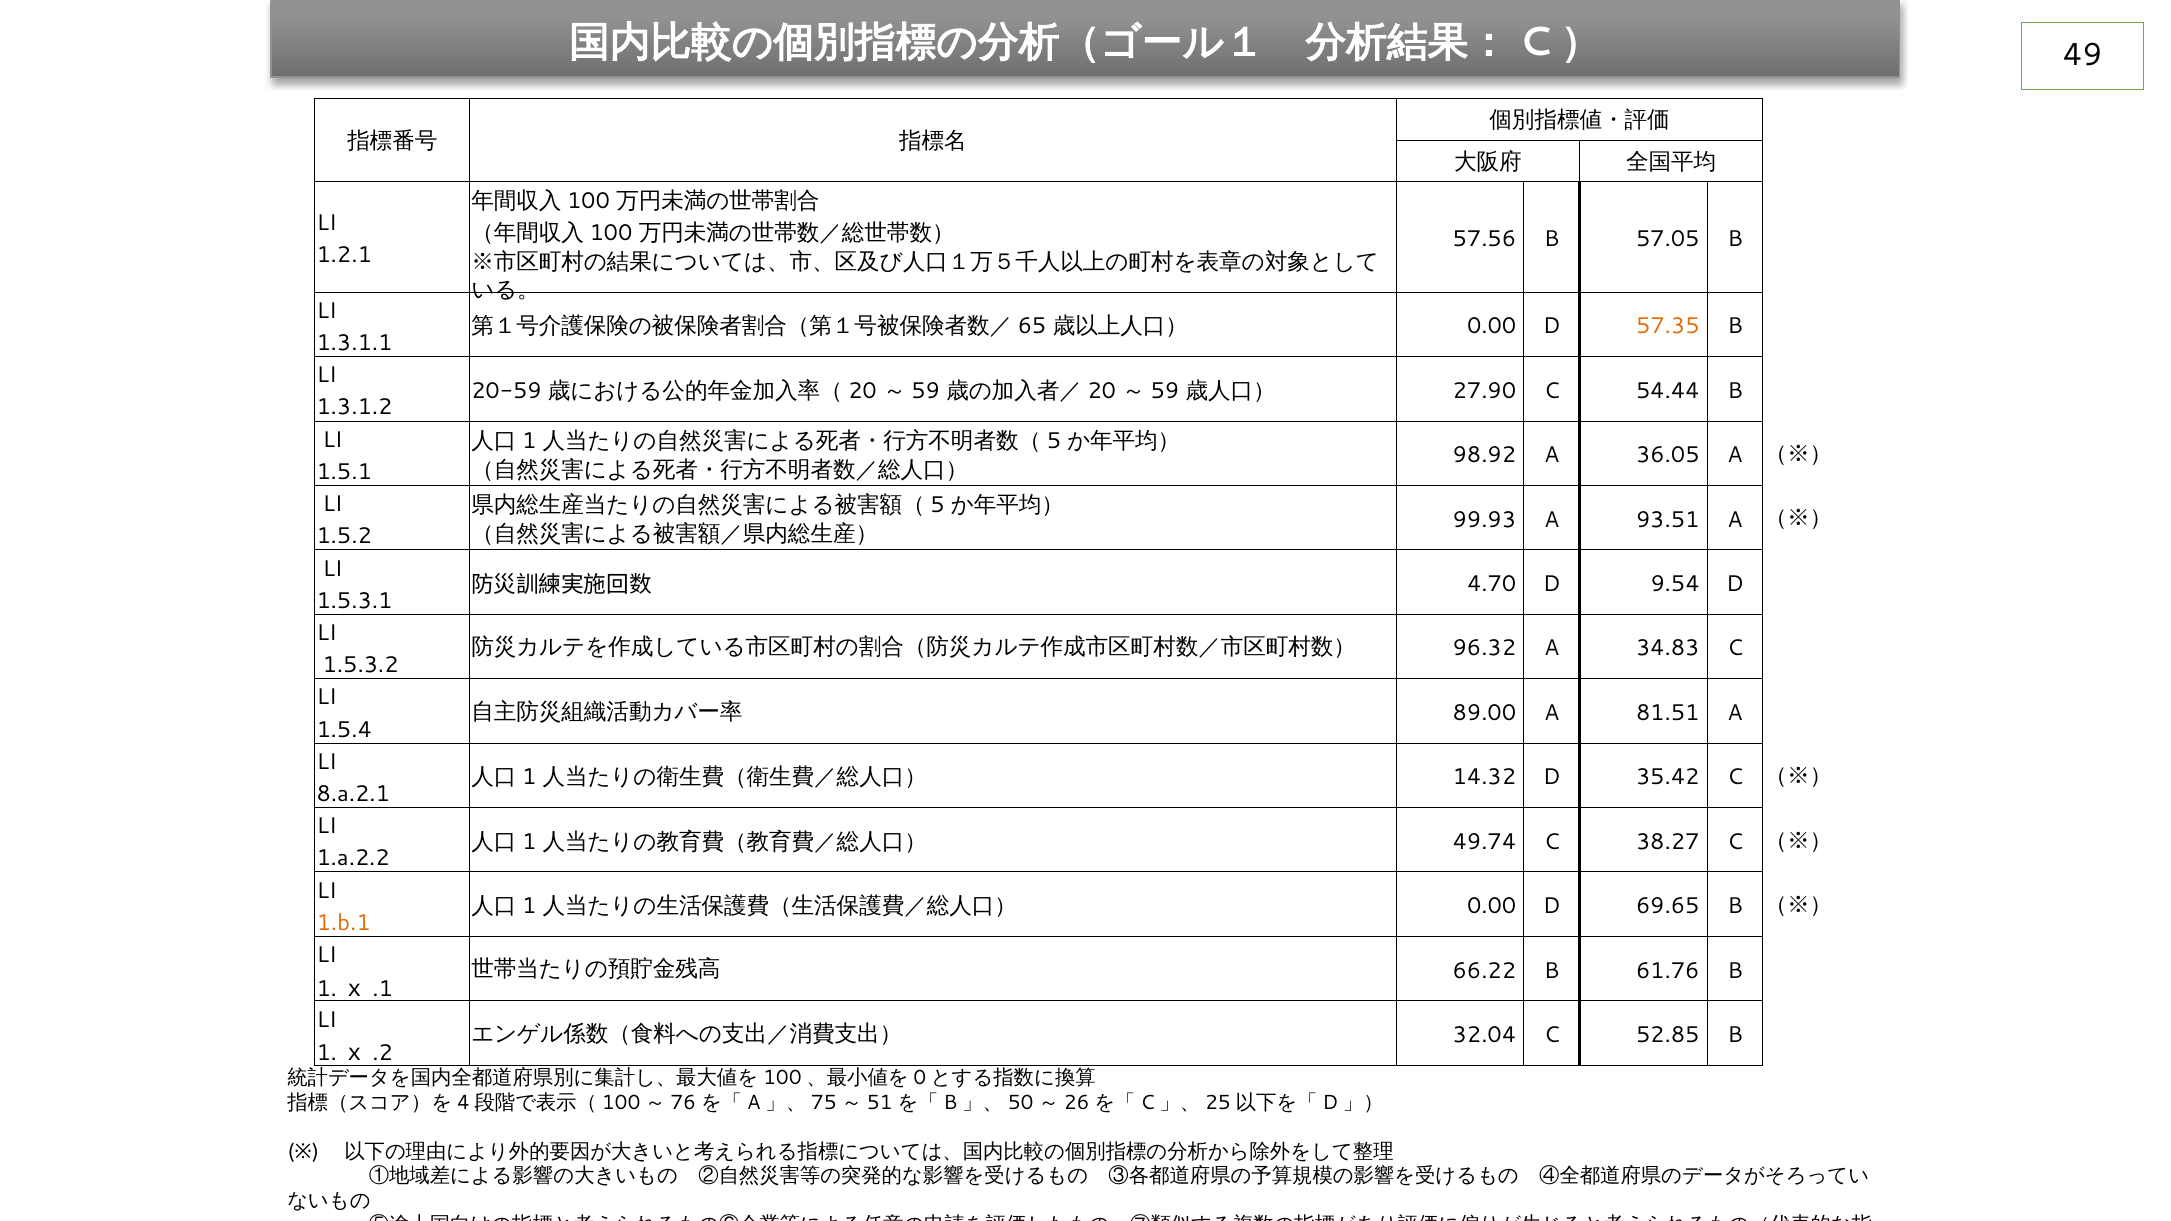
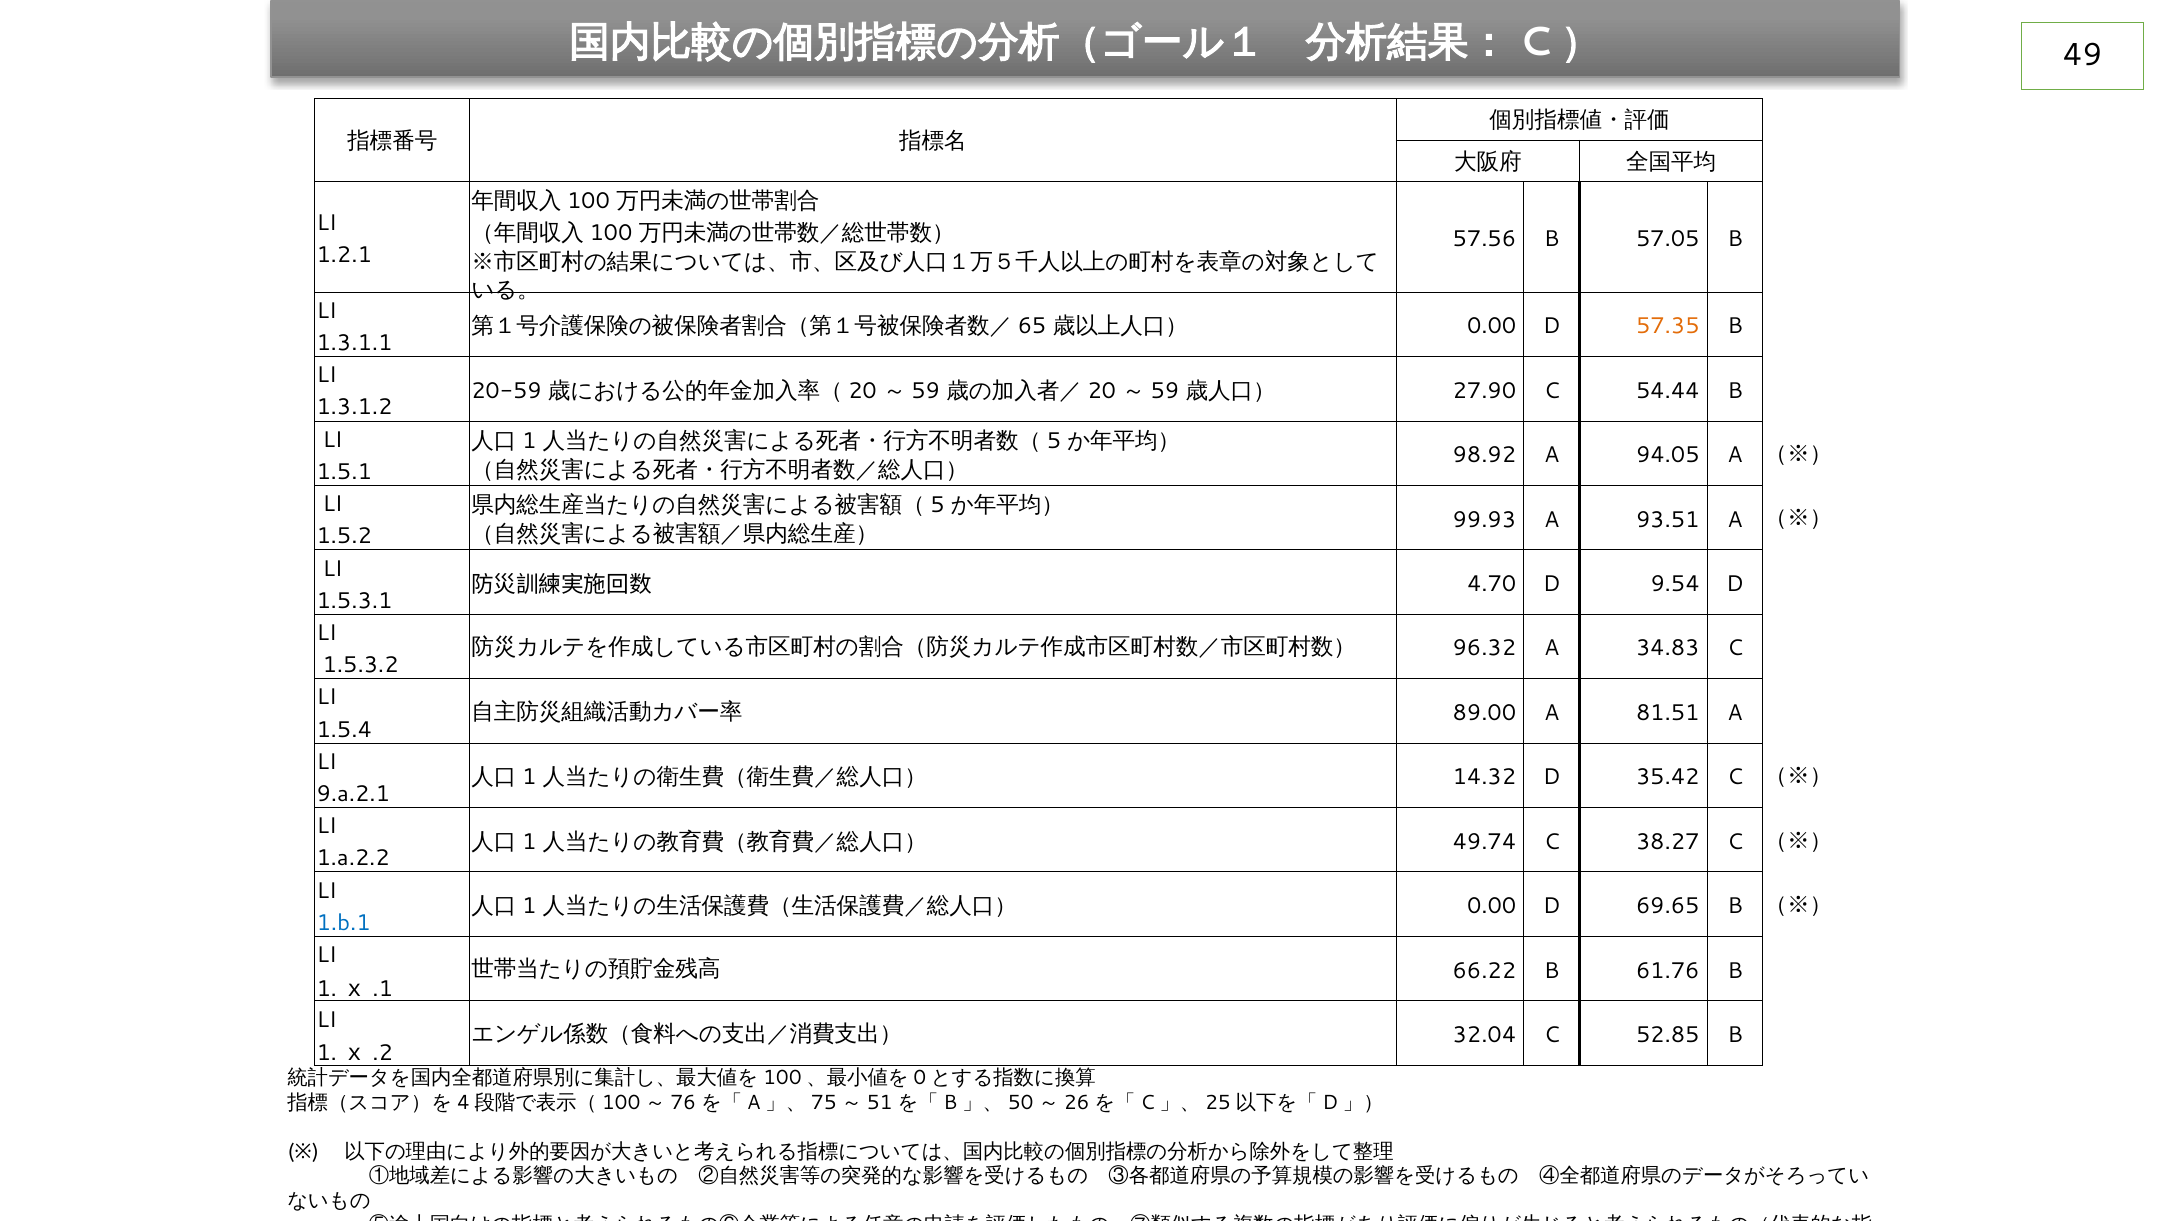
36.05: 36.05 -> 94.05 (1668, 455)
8.a.2.1: 8.a.2.1 -> 9.a.2.1 (353, 794)
1.b.1 colour: orange -> blue (344, 923)
